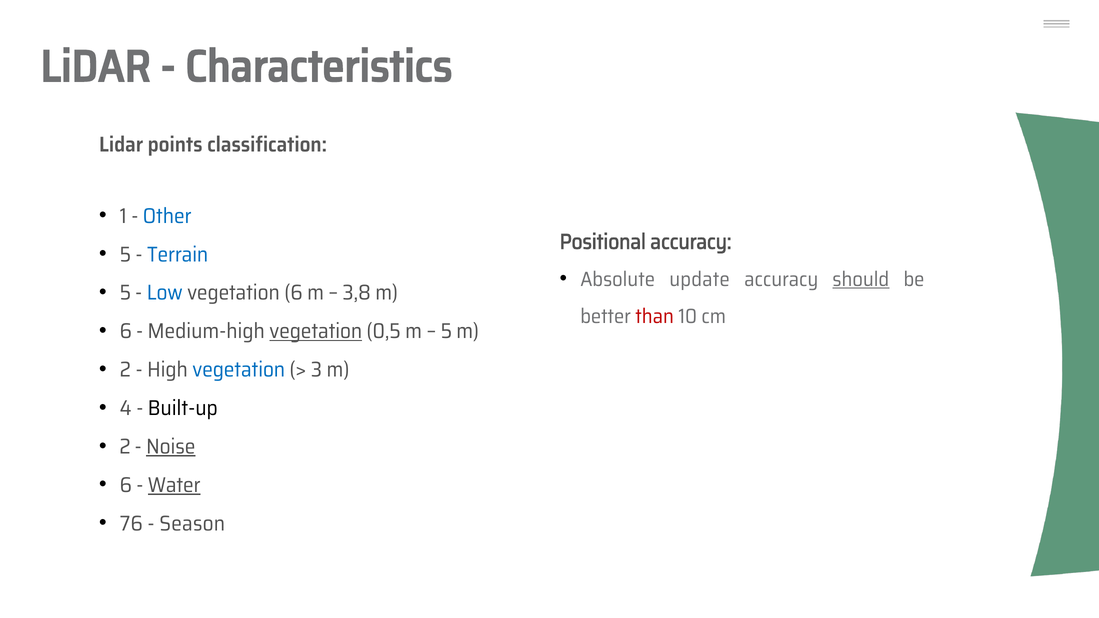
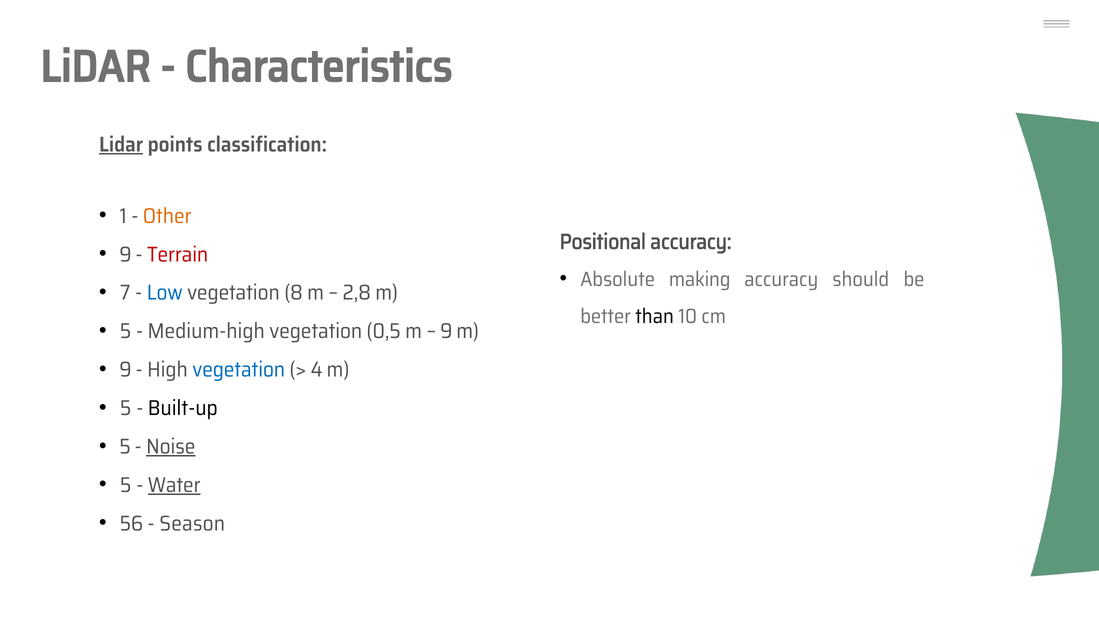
Lidar underline: none -> present (121, 145)
Other colour: blue -> orange (167, 216)
5: 5 -> 9 (125, 255)
Terrain colour: blue -> red (178, 255)
update: update -> making (700, 279)
should underline: present -> none (861, 279)
5: 5 -> 7 (125, 293)
vegetation 6: 6 -> 8 (294, 293)
3,8: 3,8 -> 2,8 (357, 293)
than colour: red -> black (655, 316)
6: 6 -> 5 (126, 331)
vegetation underline: present -> none (316, 331)
5: 5 -> 9 (446, 331)
2: 2 -> 9 (126, 370)
3: 3 -> 4 (317, 370)
4: 4 -> 5 (126, 408)
2: 2 -> 5 (125, 447)
6: 6 -> 5 (126, 485)
76: 76 -> 56 (131, 524)
